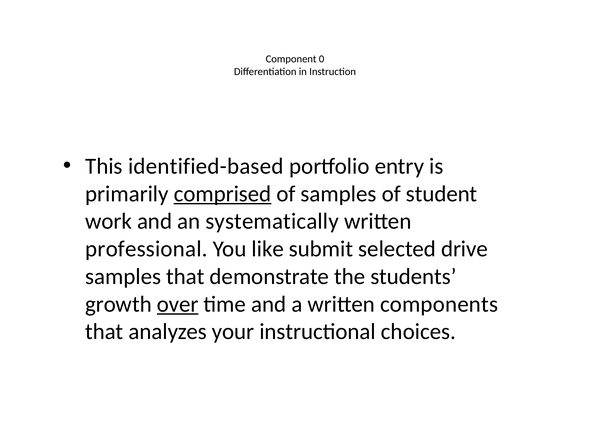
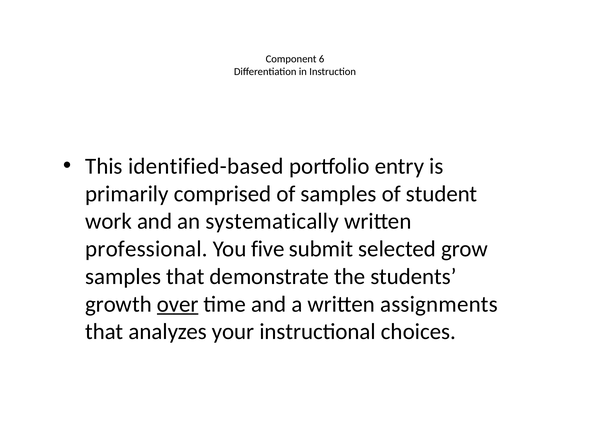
0: 0 -> 6 (322, 59)
comprised underline: present -> none (223, 194)
like: like -> five (268, 249)
drive: drive -> grow (464, 249)
components: components -> assignments (439, 304)
